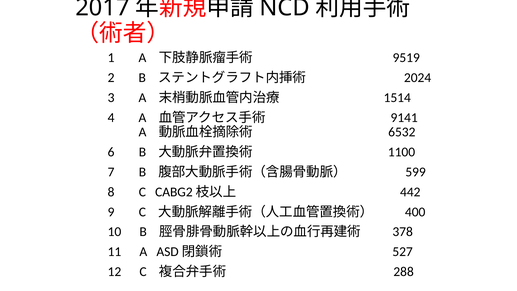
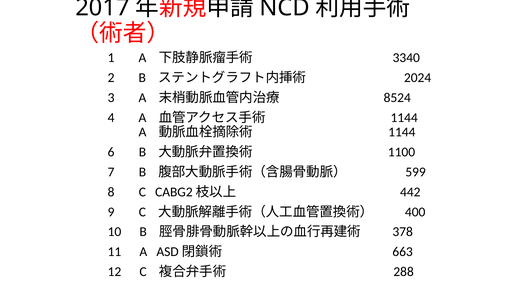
9519: 9519 -> 3340 (406, 58)
1514: 1514 -> 8524 (397, 98)
9141: 9141 -> 1144 (404, 118)
6532: 6532 -> 1144 (402, 132)
527: 527 -> 663 (403, 252)
